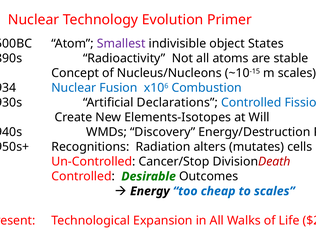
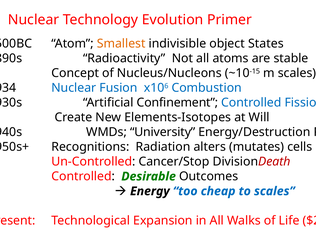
Smallest colour: purple -> orange (121, 44)
Declarations: Declarations -> Confinement (177, 103)
Discovery: Discovery -> University (163, 132)
